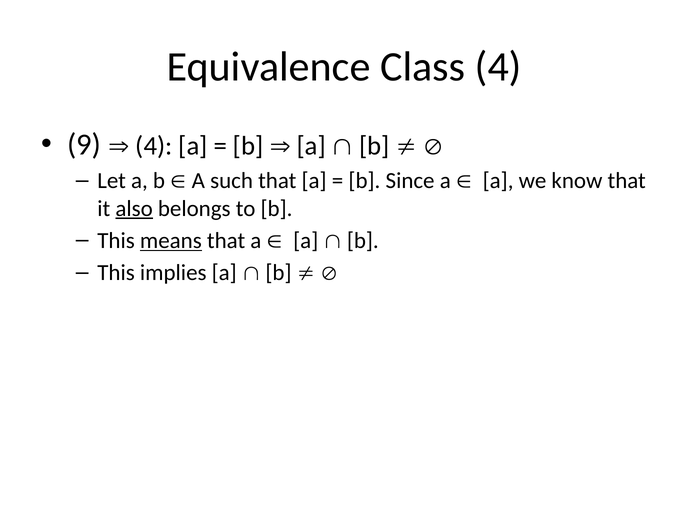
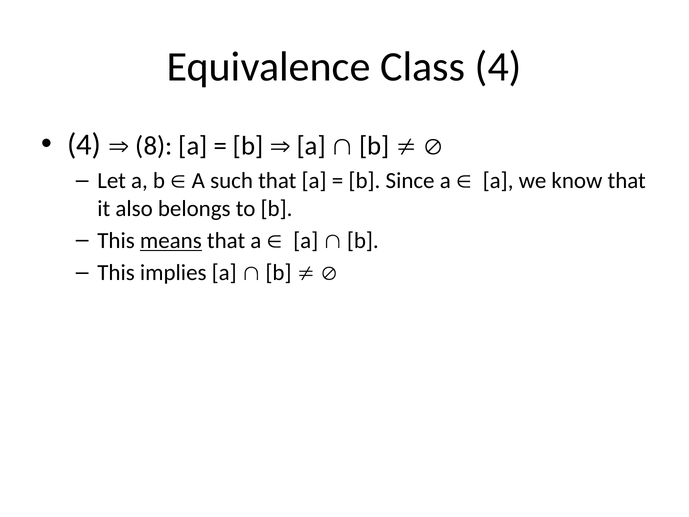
9: 9 -> 4 (84, 145)
4: 4 -> 8 (154, 146)
also underline: present -> none (134, 208)
